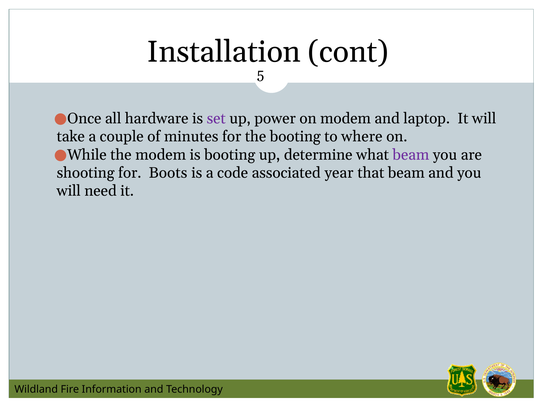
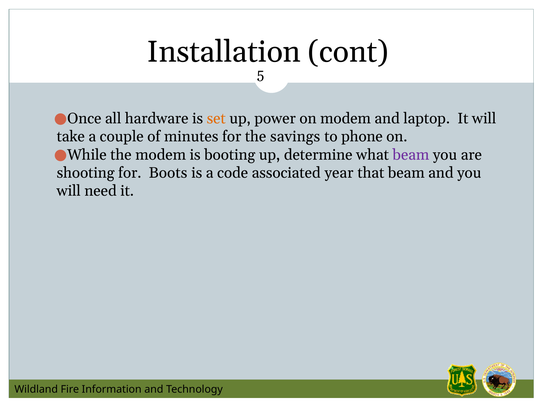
set colour: purple -> orange (216, 119)
the booting: booting -> savings (295, 137)
where: where -> phone (362, 137)
